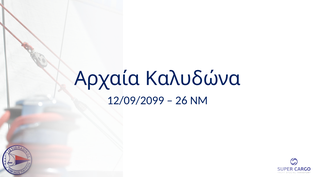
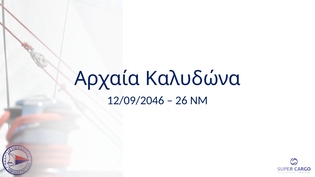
12/09/2099: 12/09/2099 -> 12/09/2046 (136, 101)
